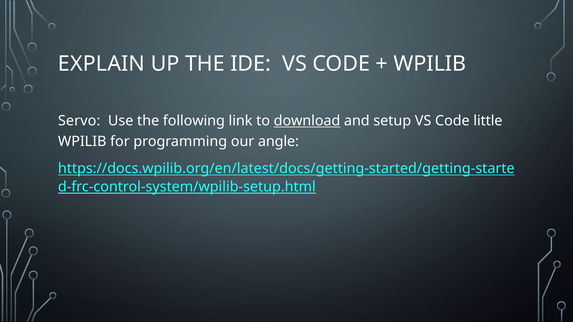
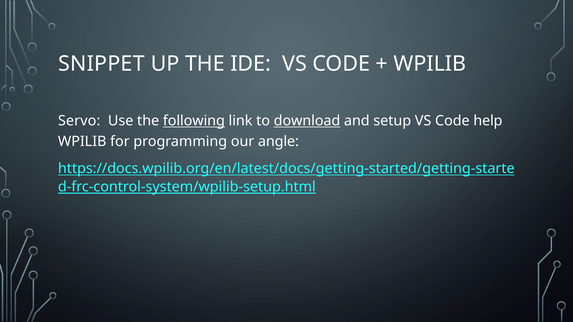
EXPLAIN: EXPLAIN -> SNIPPET (101, 64)
following underline: none -> present (194, 121)
little: little -> help (488, 121)
